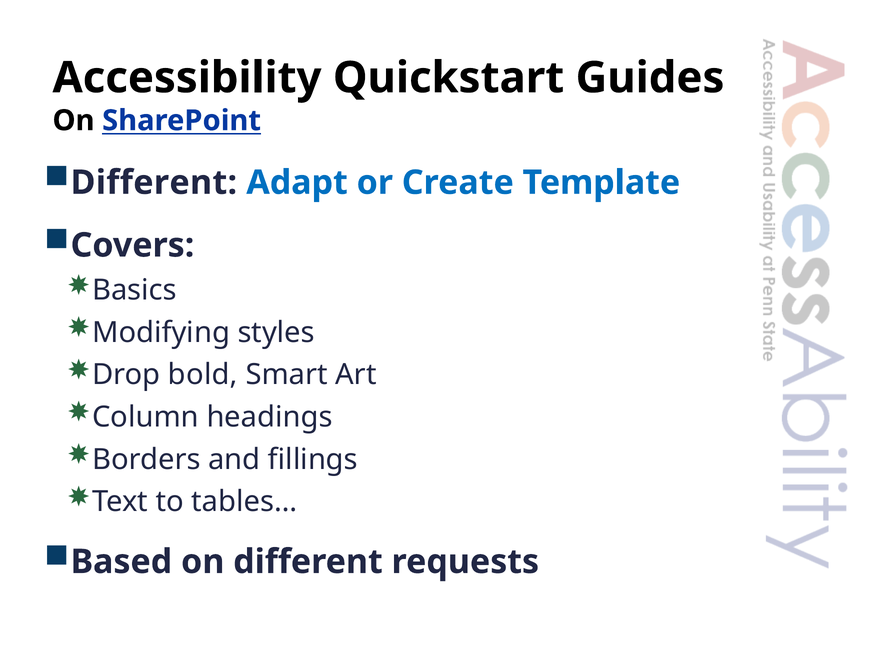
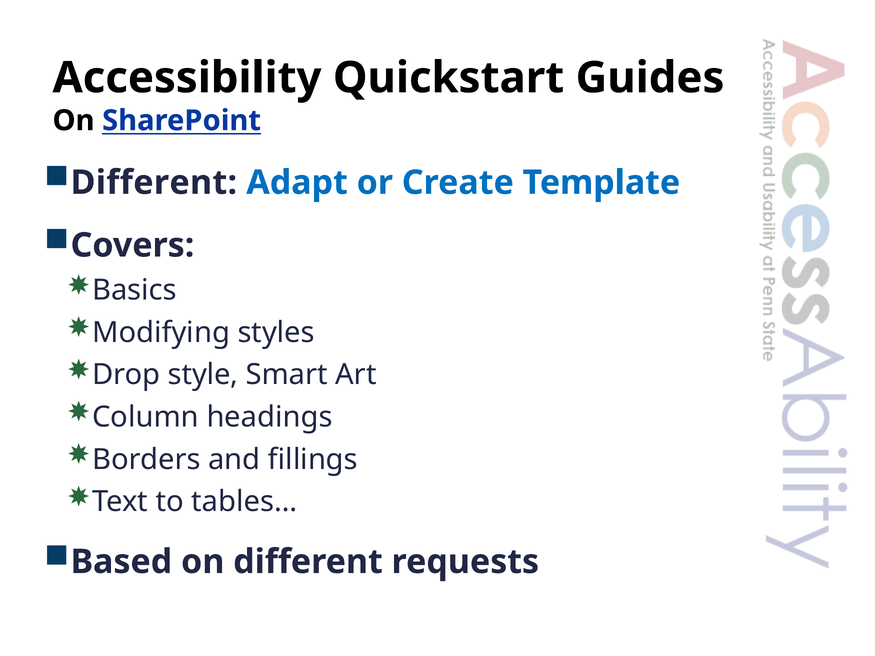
bold: bold -> style (203, 375)
